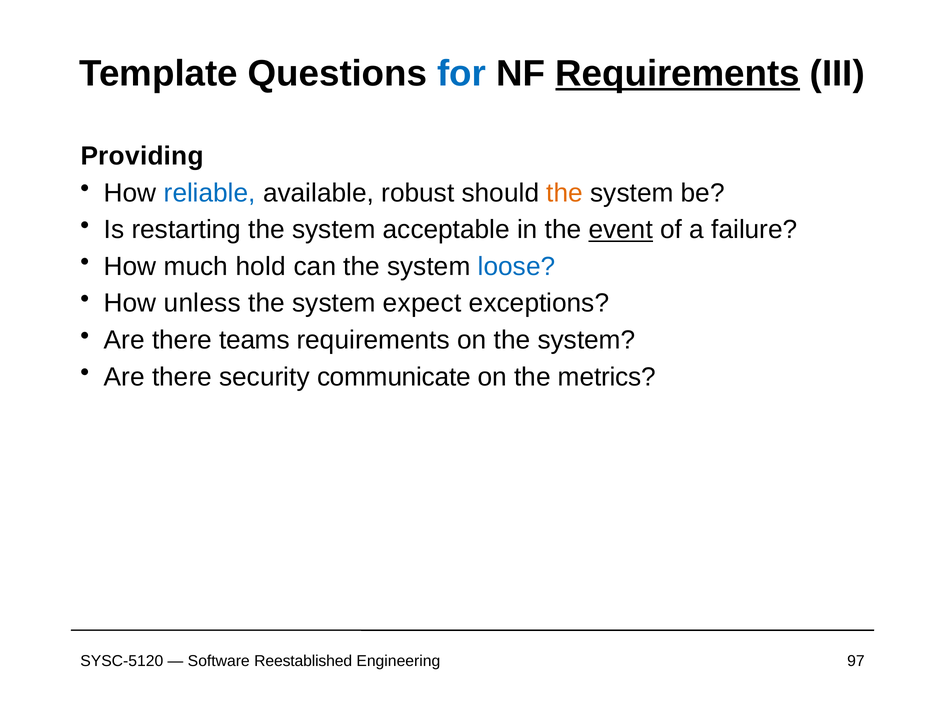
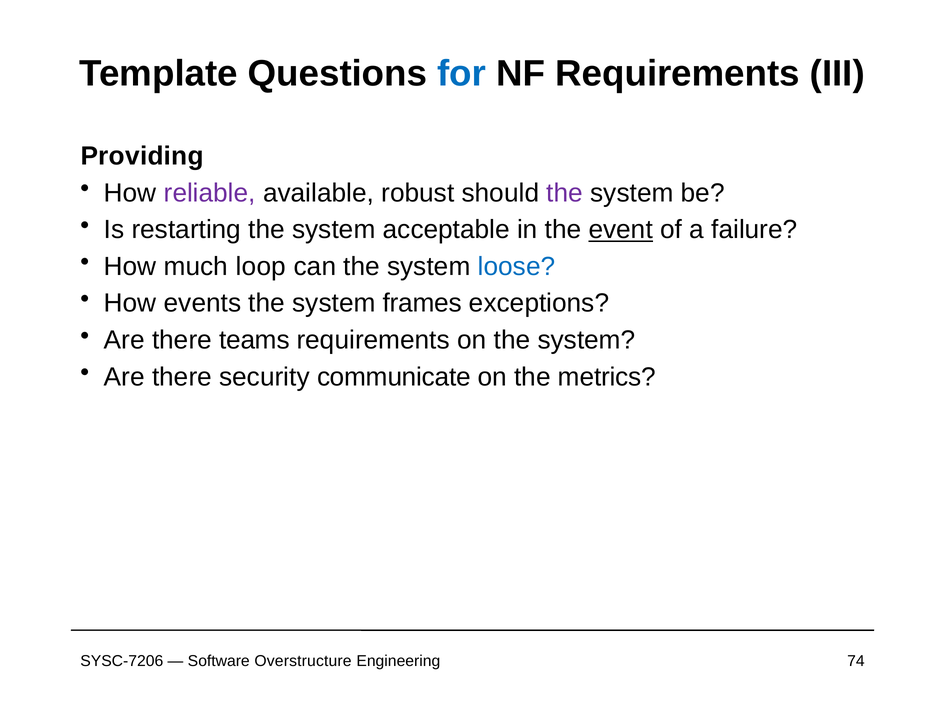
Requirements underline: present -> none (678, 73)
reliable colour: blue -> purple (210, 193)
the colour: orange -> purple (565, 193)
hold: hold -> loop (261, 266)
unless: unless -> events (202, 303)
expect: expect -> frames (422, 303)
SYSC-5120: SYSC-5120 -> SYSC-7206 (122, 661)
Reestablished: Reestablished -> Overstructure (303, 661)
97: 97 -> 74 (856, 661)
